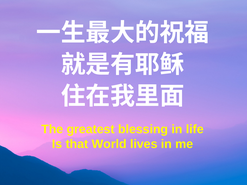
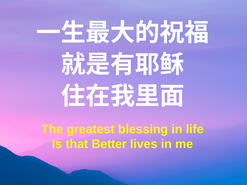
World: World -> Better (109, 144)
